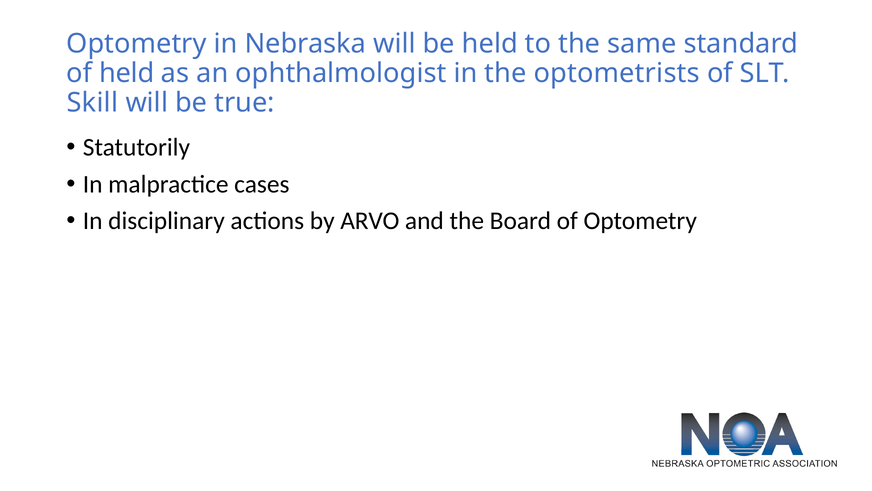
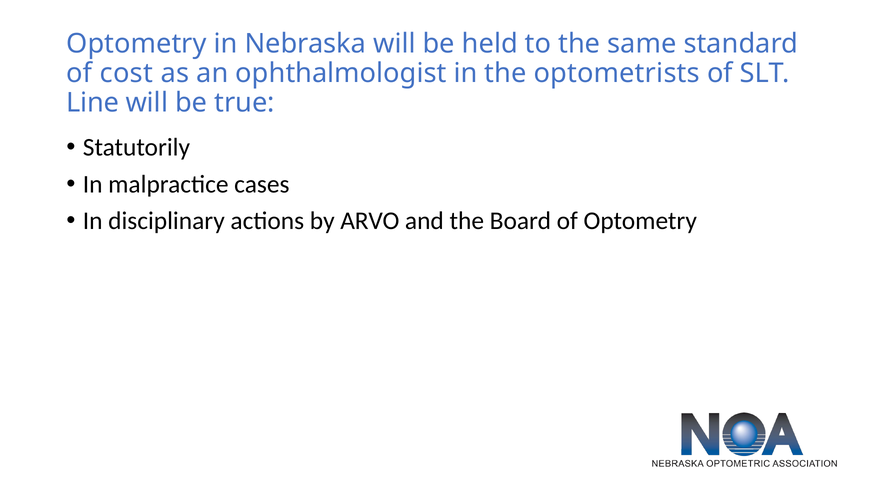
of held: held -> cost (126, 73)
Skill: Skill -> Line (93, 103)
